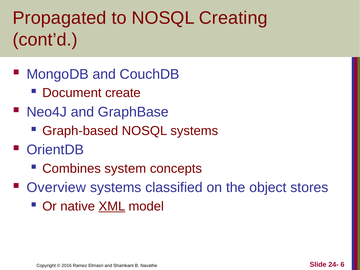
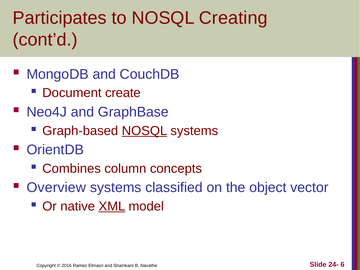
Propagated: Propagated -> Participates (60, 18)
NOSQL underline: none -> present (145, 131)
system: system -> column (125, 169)
stores: stores -> vector (309, 188)
